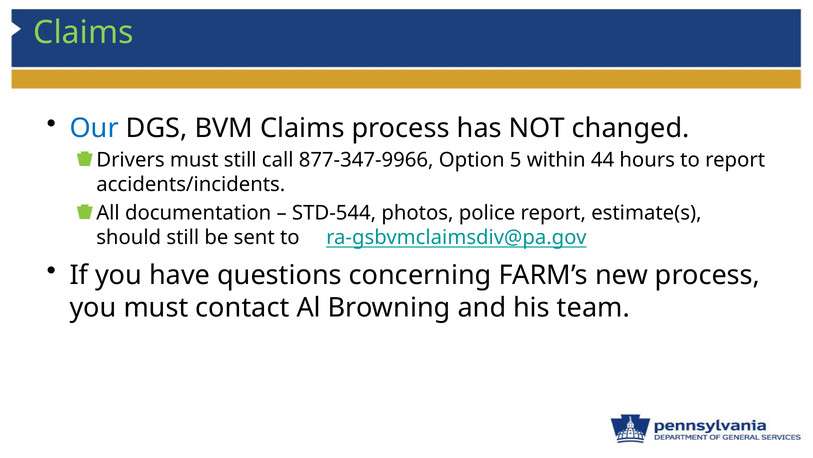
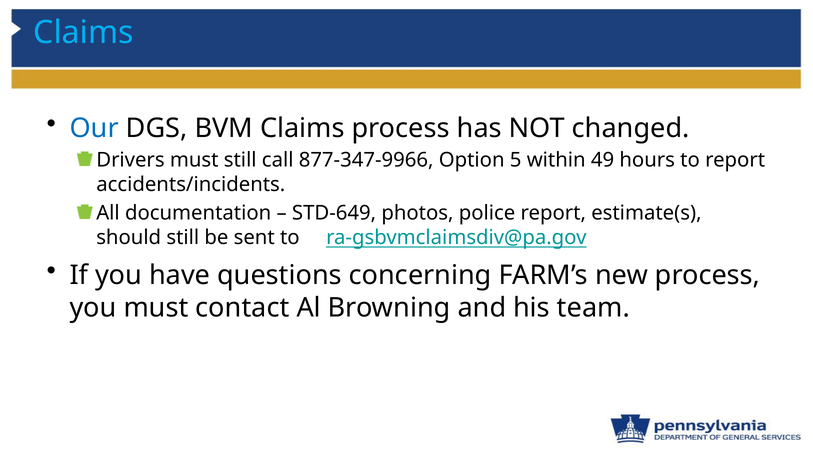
Claims colour: light green -> light blue (83, 33)
44: 44 -> 49 (603, 160)
STD-544: STD-544 -> STD-649 (334, 213)
